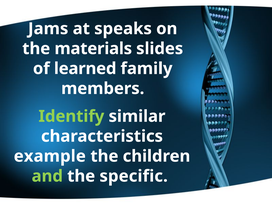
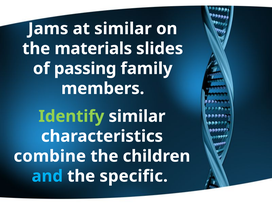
at speaks: speaks -> similar (123, 29)
learned: learned -> passing (85, 69)
example: example -> combine (50, 156)
and colour: light green -> light blue (47, 176)
